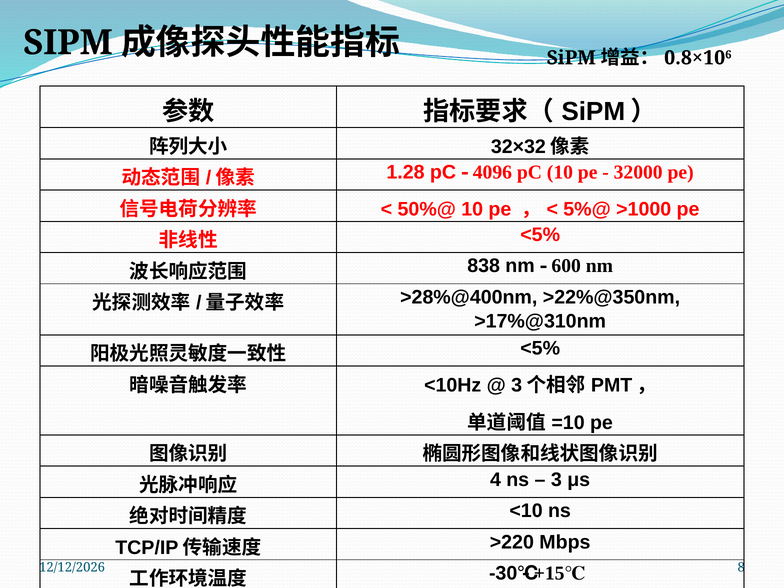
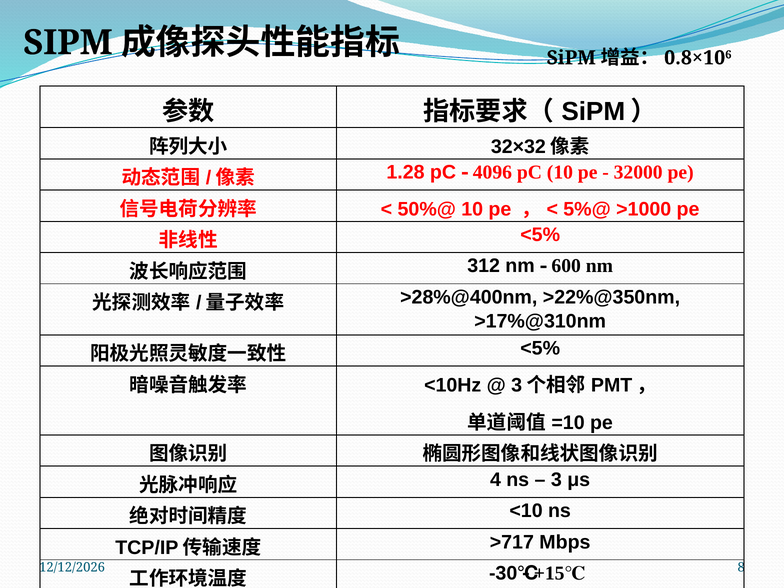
838: 838 -> 312 (484, 266)
>220: >220 -> >717 (512, 542)
